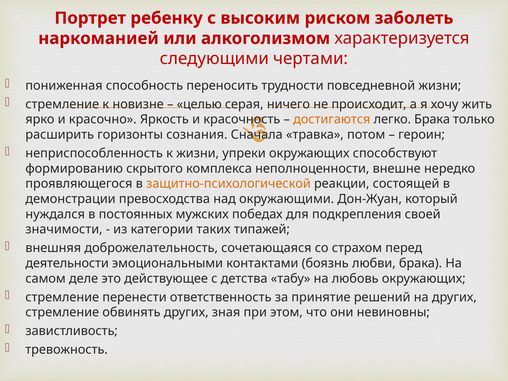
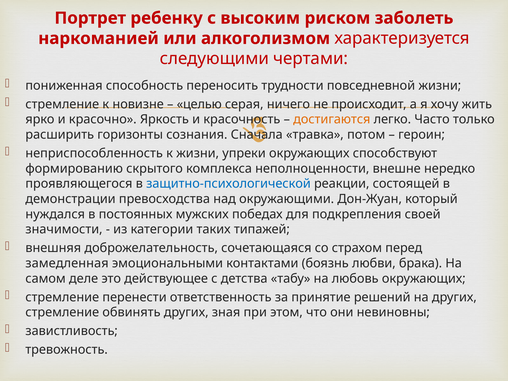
легко Брака: Брака -> Часто (432, 119)
защитно-психологической colour: orange -> blue (228, 184)
деятельности: деятельности -> замедленная (67, 263)
